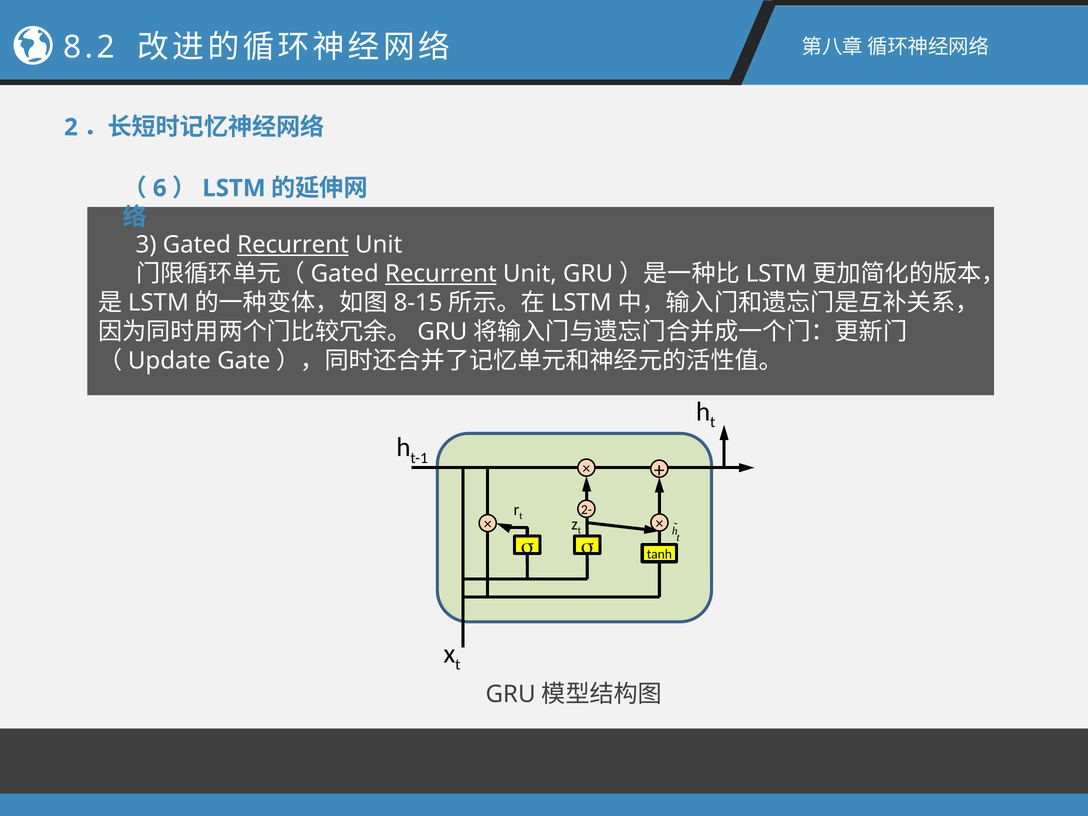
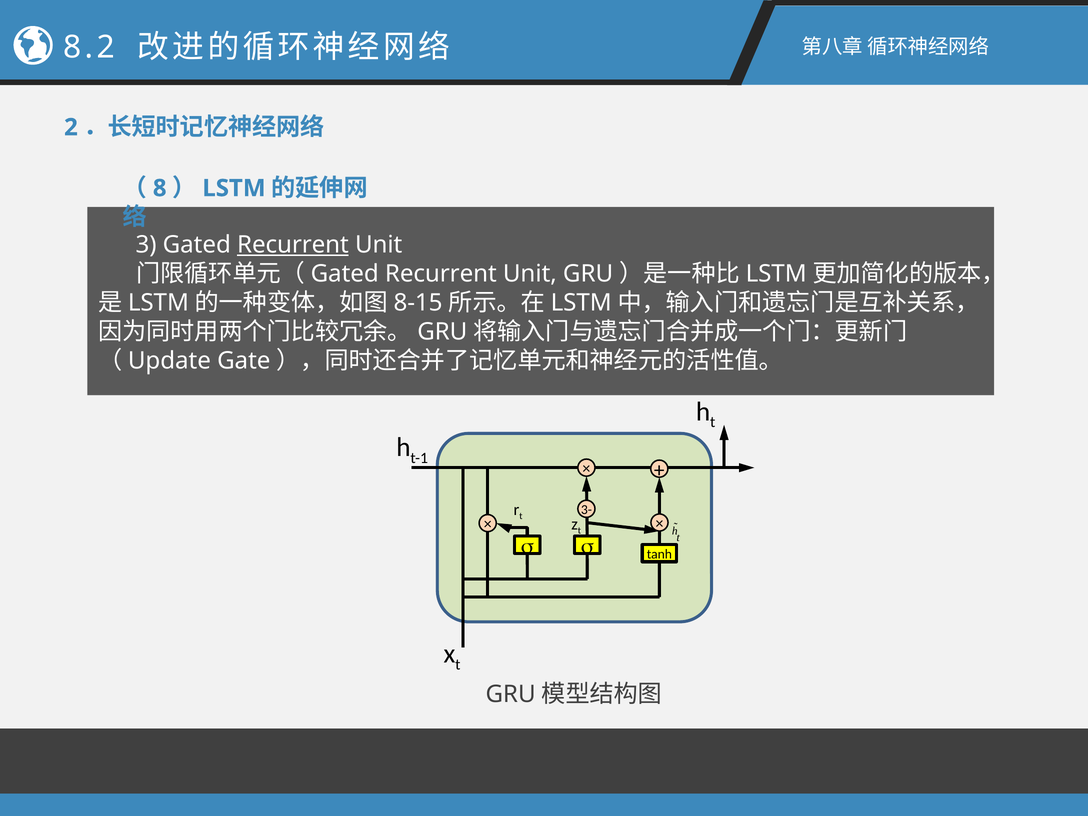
6: 6 -> 8 (160, 188)
Recurrent underline: present -> none (441, 274)
2-: 2- -> 3- (586, 510)
